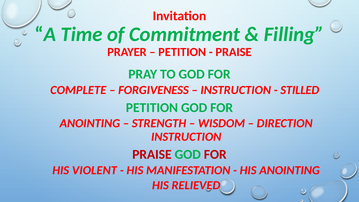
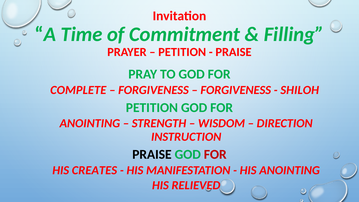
INSTRUCTION: INSTRUCTION -> FORGIVENESS (236, 90)
STILLED: STILLED -> SHILOH (300, 90)
PRAISE colour: red -> black (152, 154)
VIOLENT: VIOLENT -> CREATES (94, 170)
